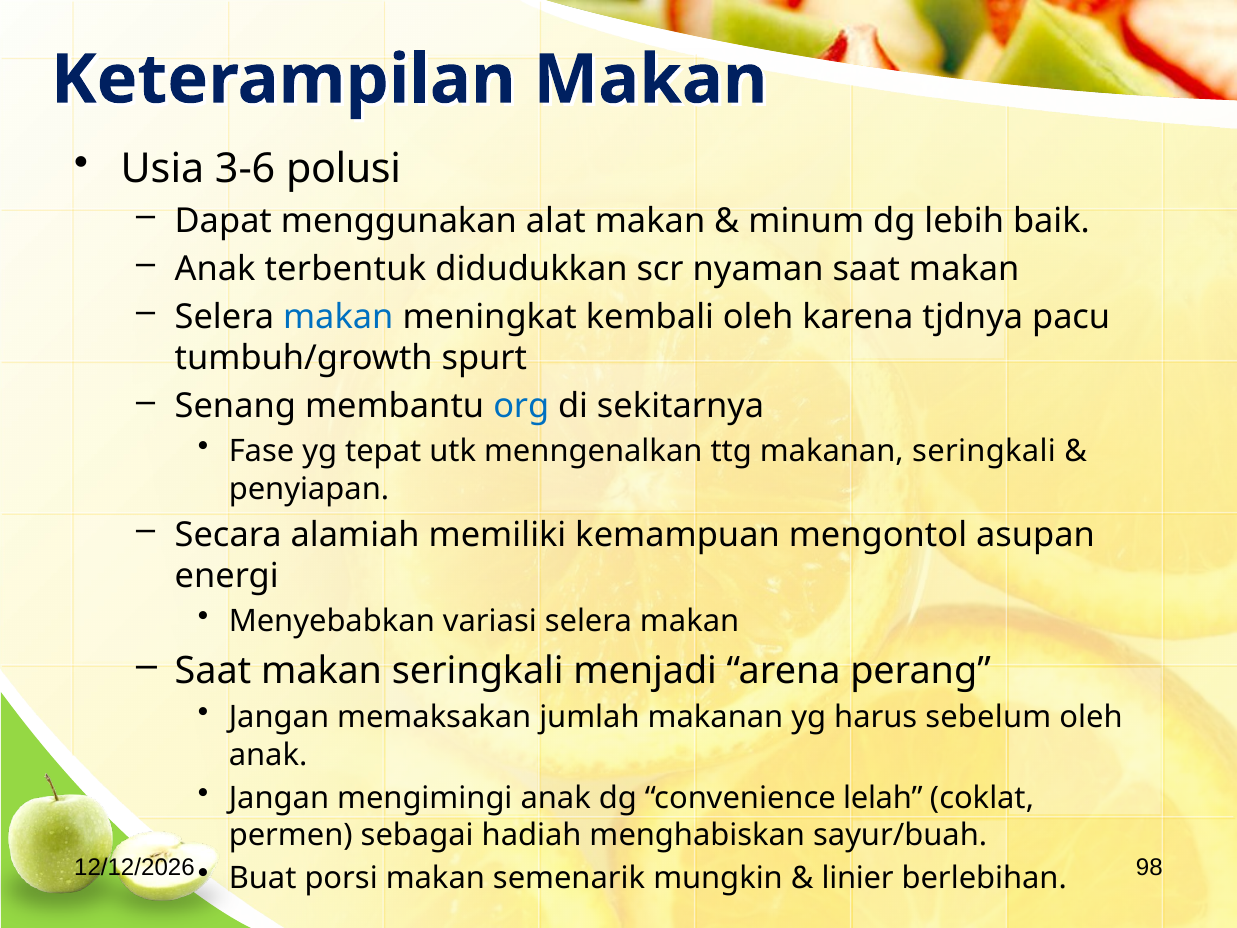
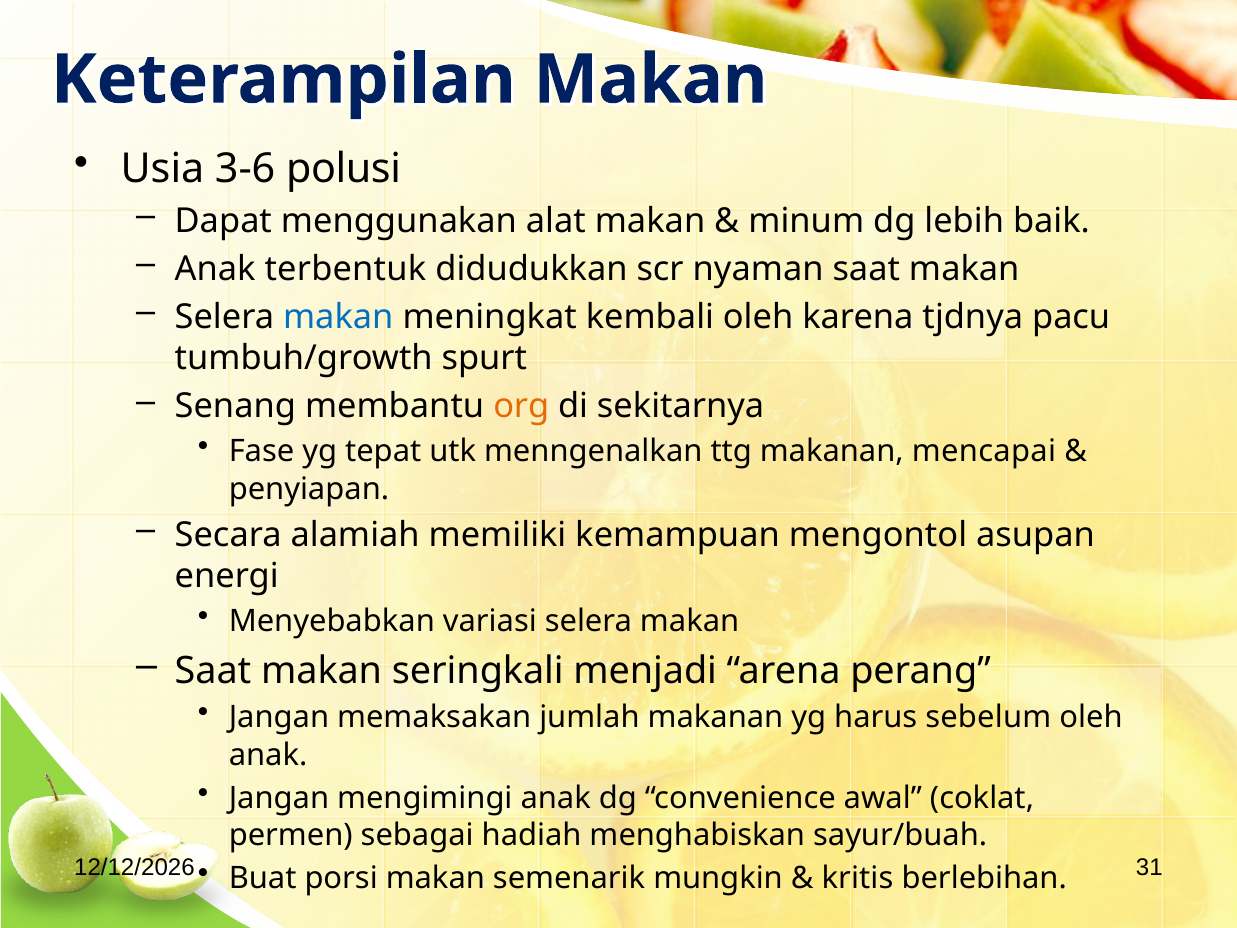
org colour: blue -> orange (521, 406)
makanan seringkali: seringkali -> mencapai (984, 452)
lelah: lelah -> awal (883, 798)
98: 98 -> 31 (1149, 867)
linier: linier -> kritis (857, 878)
